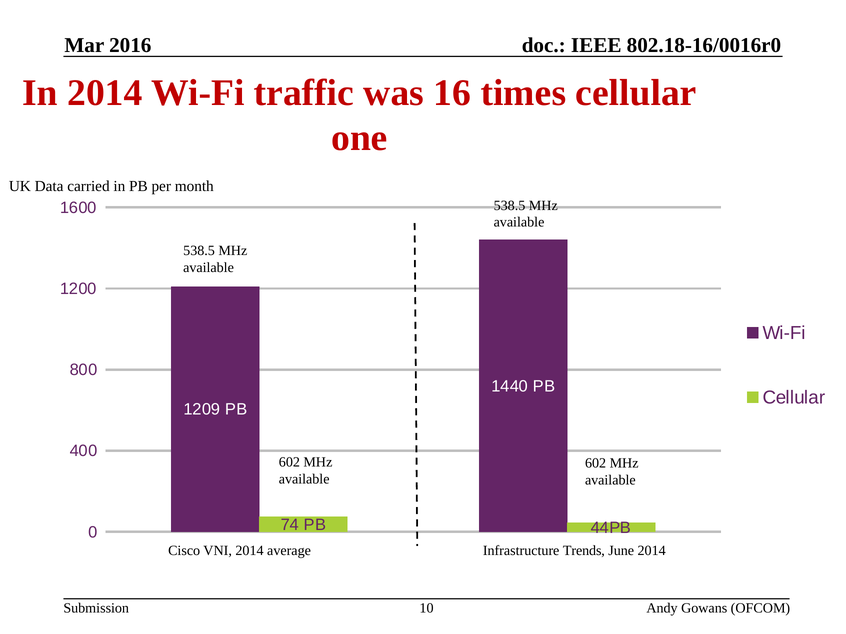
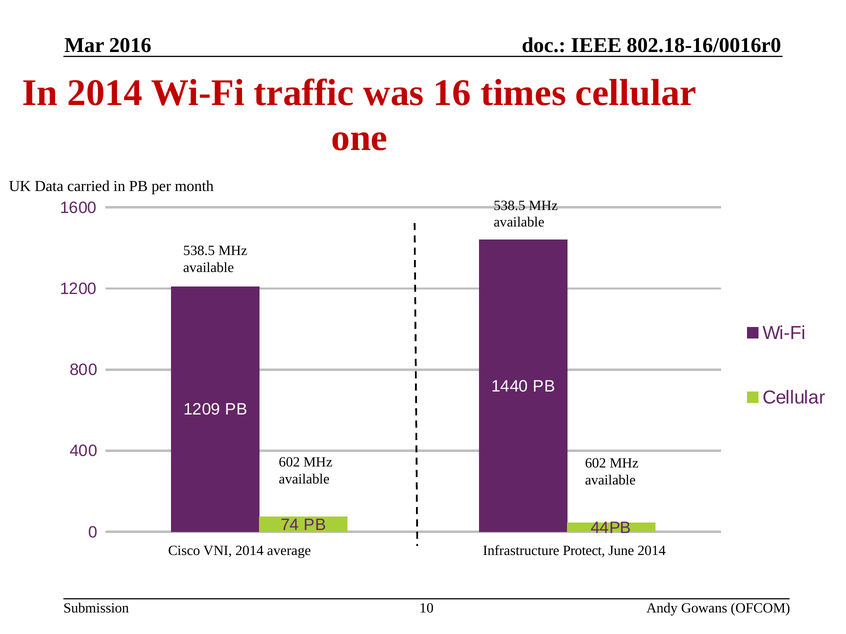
Infrastructure Trends: Trends -> Protect (584, 551)
